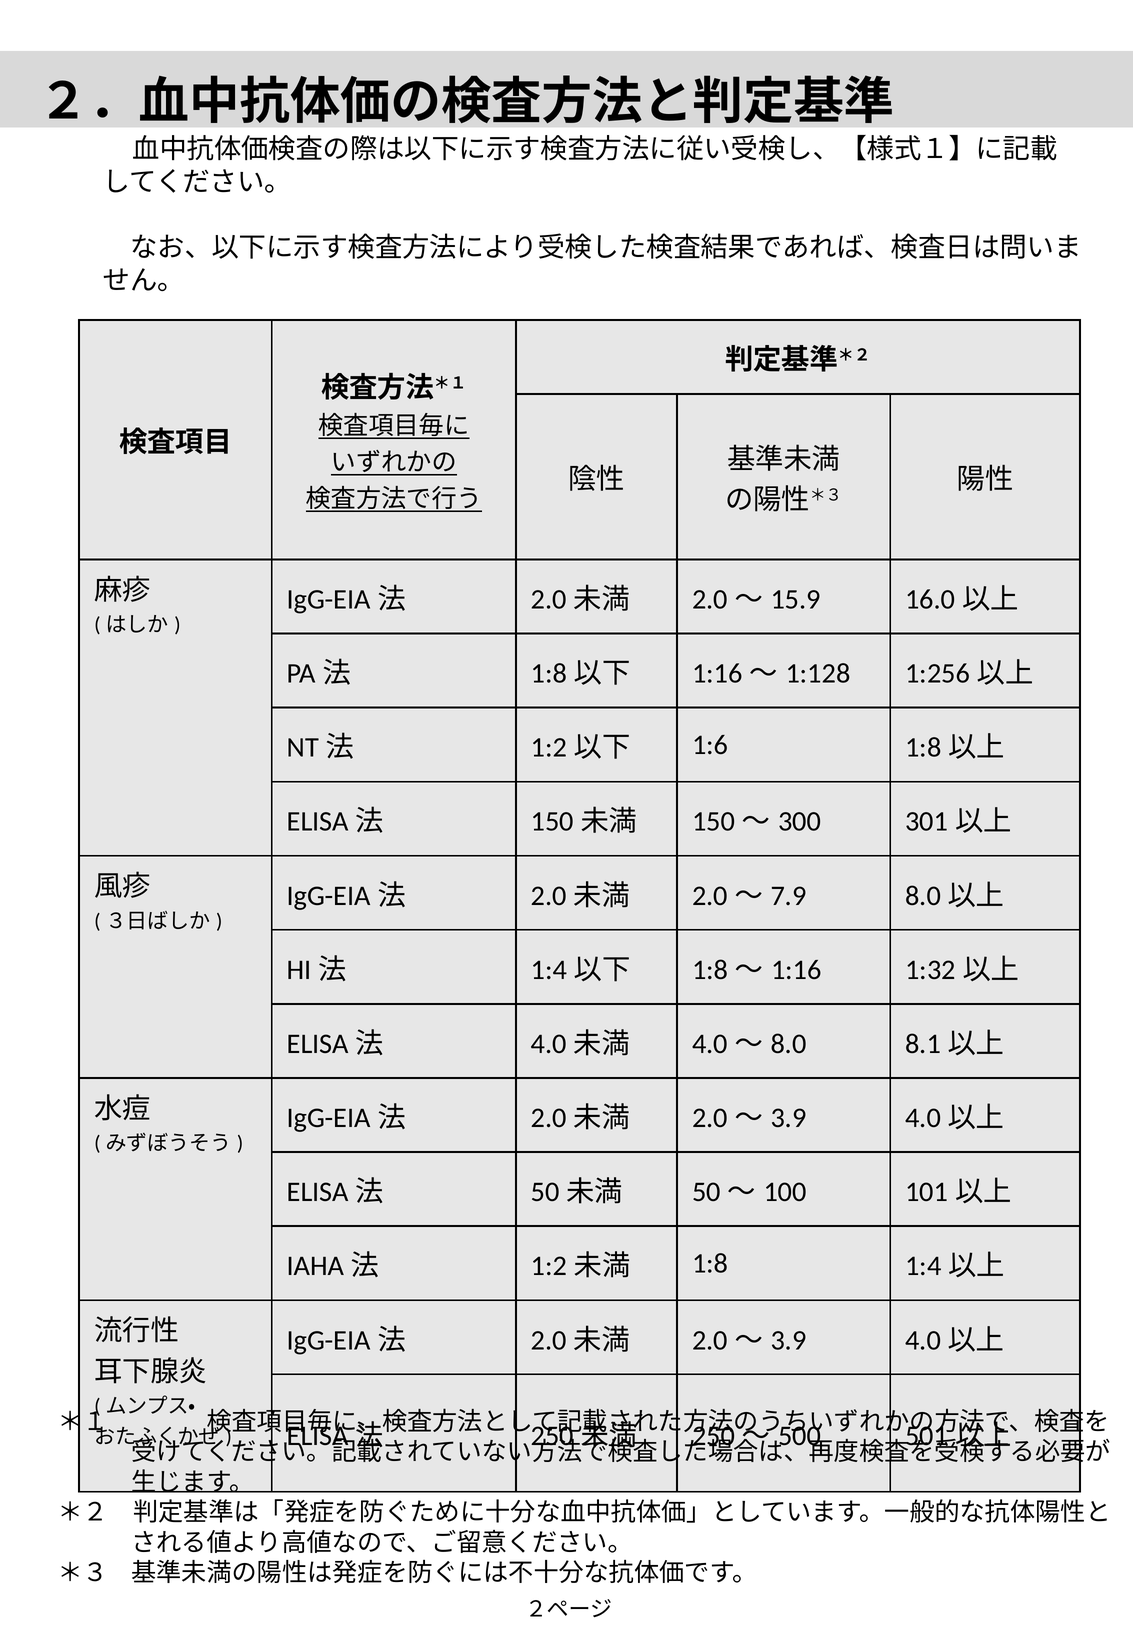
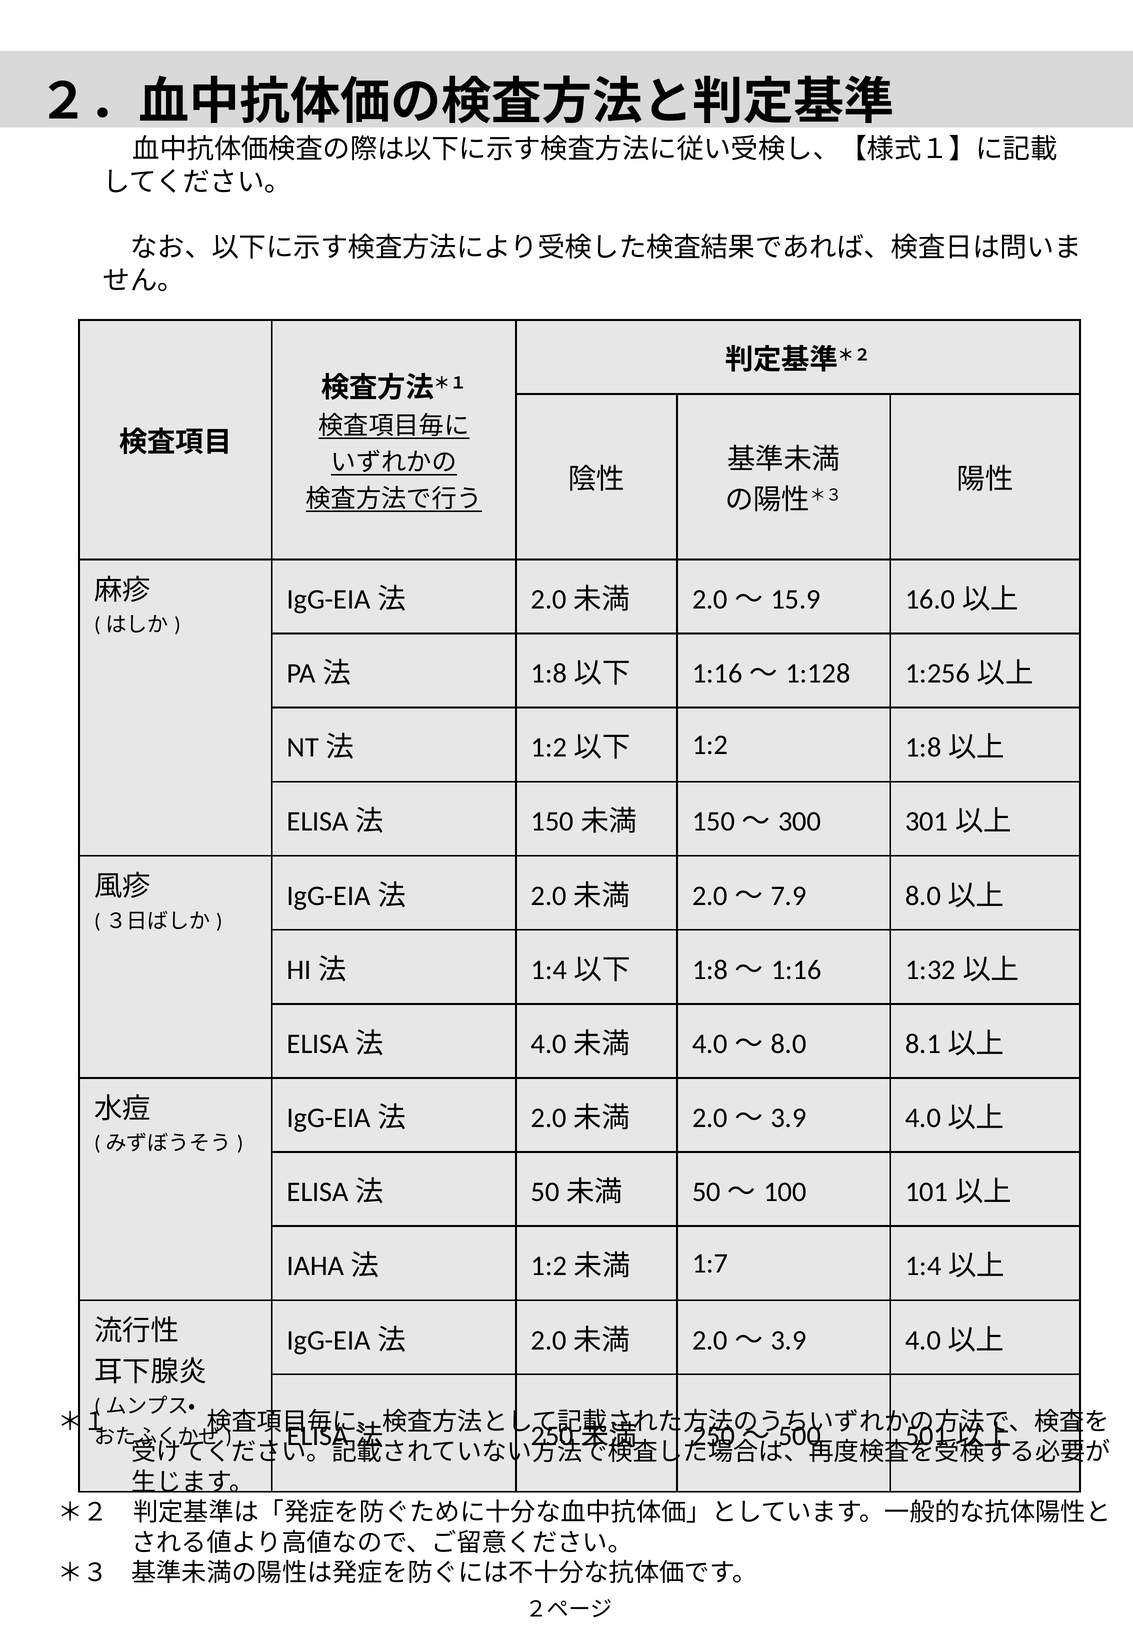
1:6: 1:6 -> 1:2 (710, 745)
1:8: 1:8 -> 1:7 (710, 1264)
